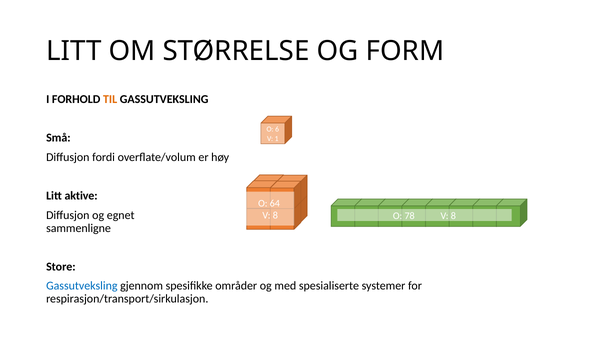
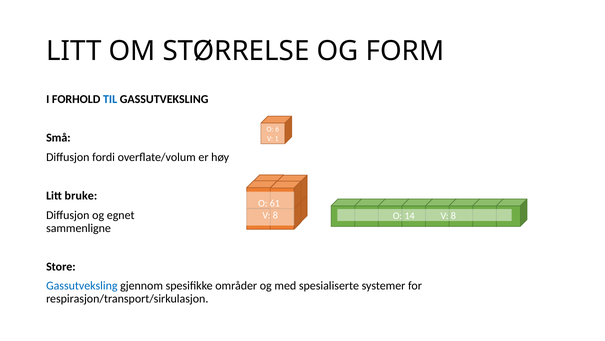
TIL colour: orange -> blue (110, 99)
aktive: aktive -> bruke (81, 195)
64: 64 -> 61 (275, 203)
78: 78 -> 14 (410, 215)
